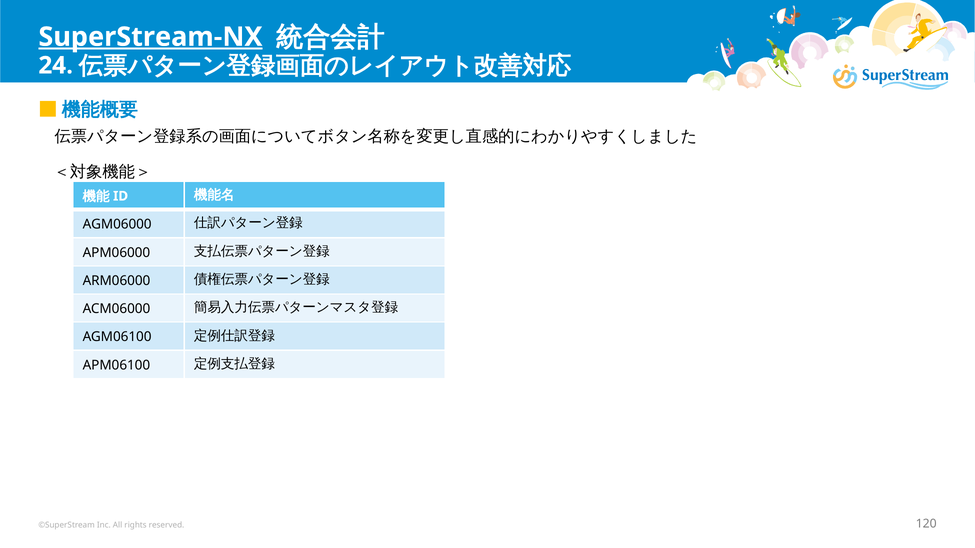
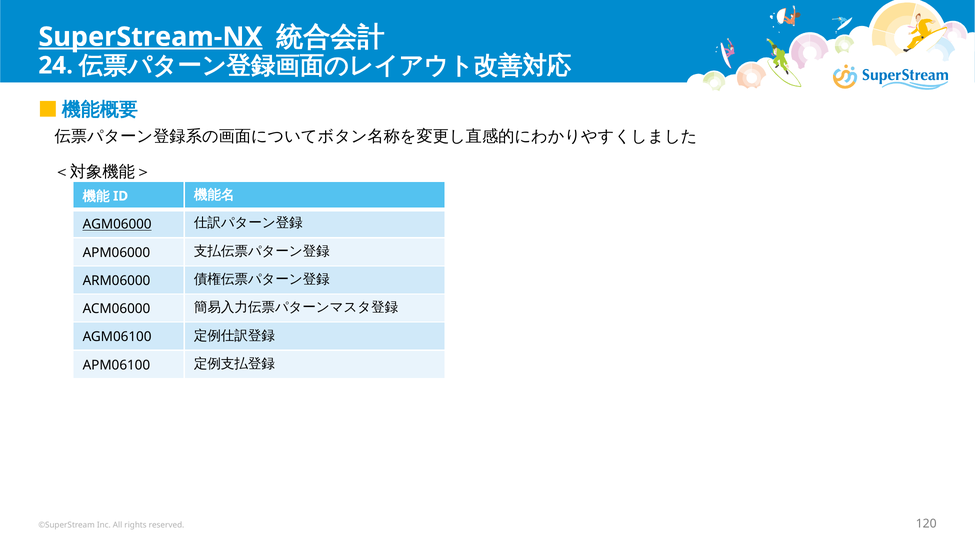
AGM06000 underline: none -> present (117, 225)
